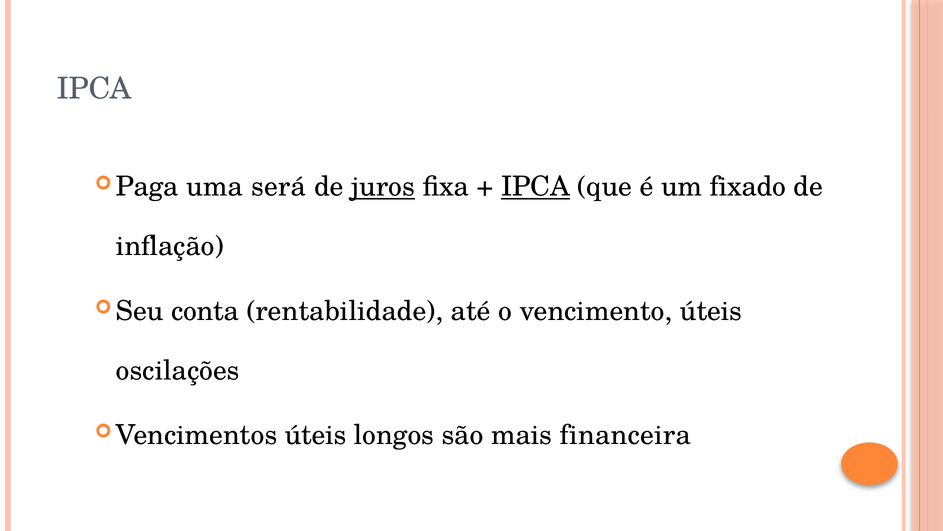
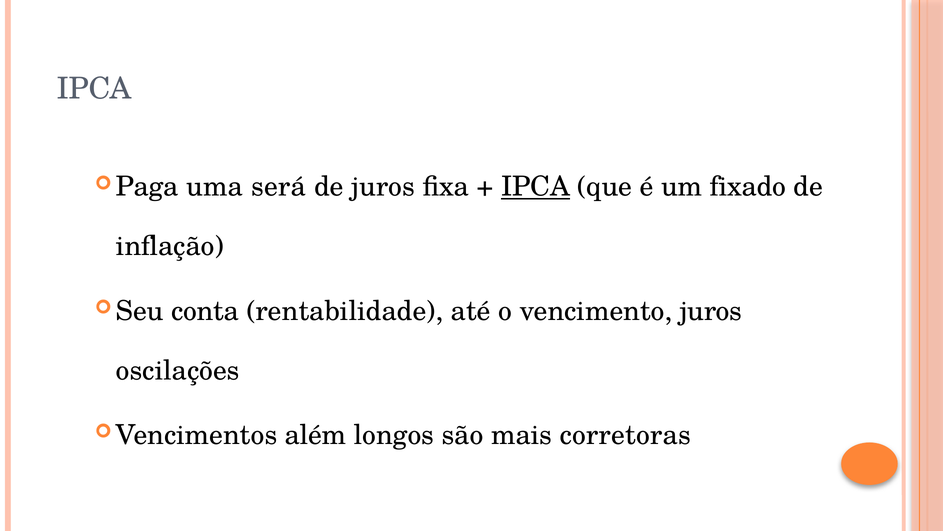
juros underline: present -> none (383, 187)
vencimento úteis: úteis -> juros (711, 311)
úteis: úteis -> além (316, 435)
financeira: financeira -> corretoras (625, 435)
